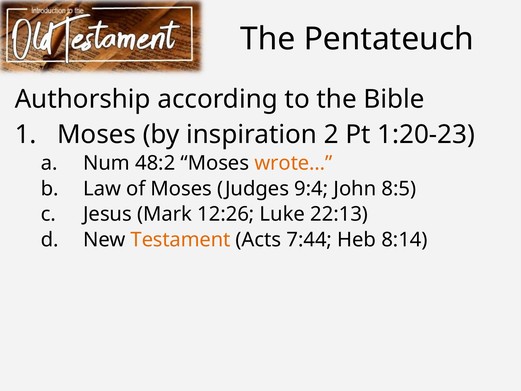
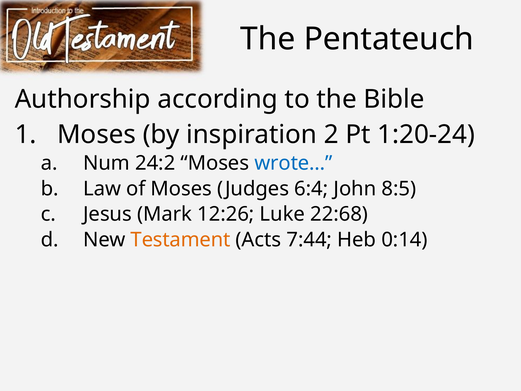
1:20-23: 1:20-23 -> 1:20-24 (426, 135)
48:2: 48:2 -> 24:2 (155, 163)
wrote… colour: orange -> blue (293, 163)
9:4: 9:4 -> 6:4 (311, 189)
22:13: 22:13 -> 22:68 (339, 214)
8:14: 8:14 -> 0:14 (404, 240)
